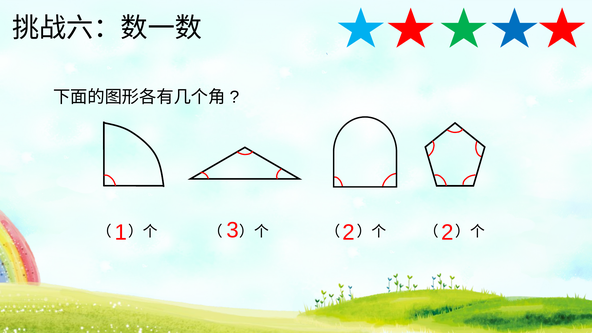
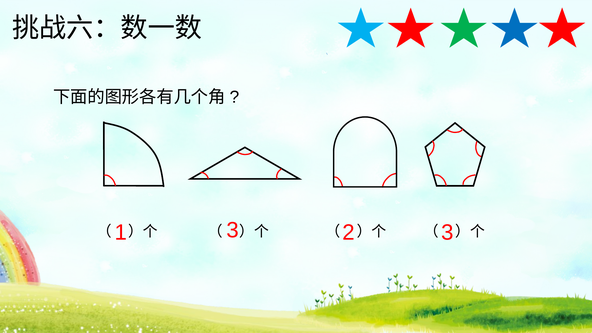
1 2: 2 -> 3 (447, 232)
